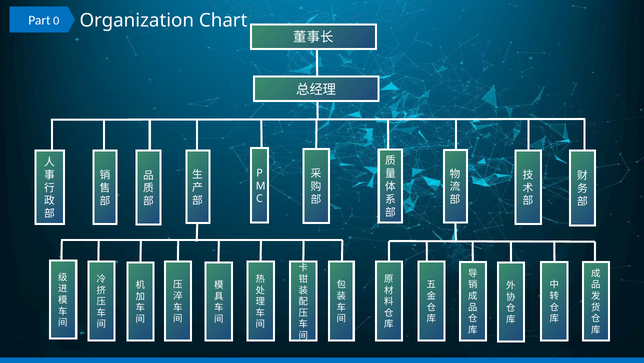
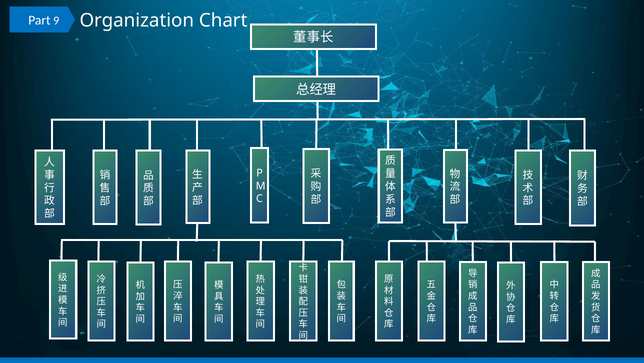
0: 0 -> 9 (56, 21)
